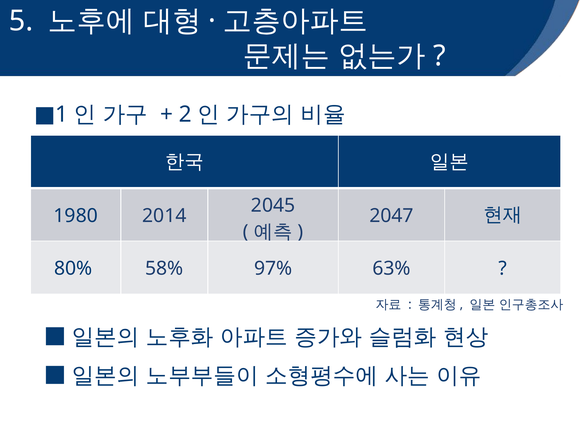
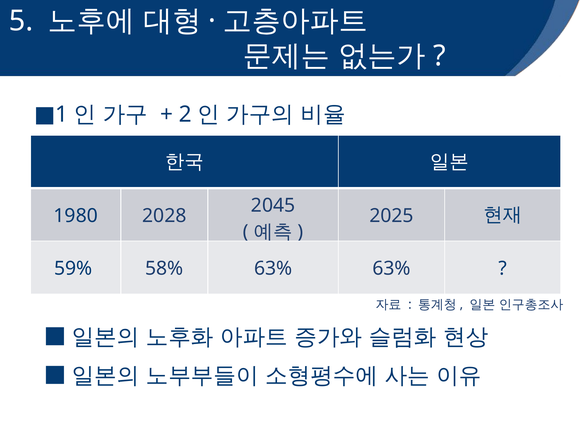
2014: 2014 -> 2028 (164, 216)
2047: 2047 -> 2025 (392, 216)
80%: 80% -> 59% (73, 269)
58% 97%: 97% -> 63% (273, 269)
